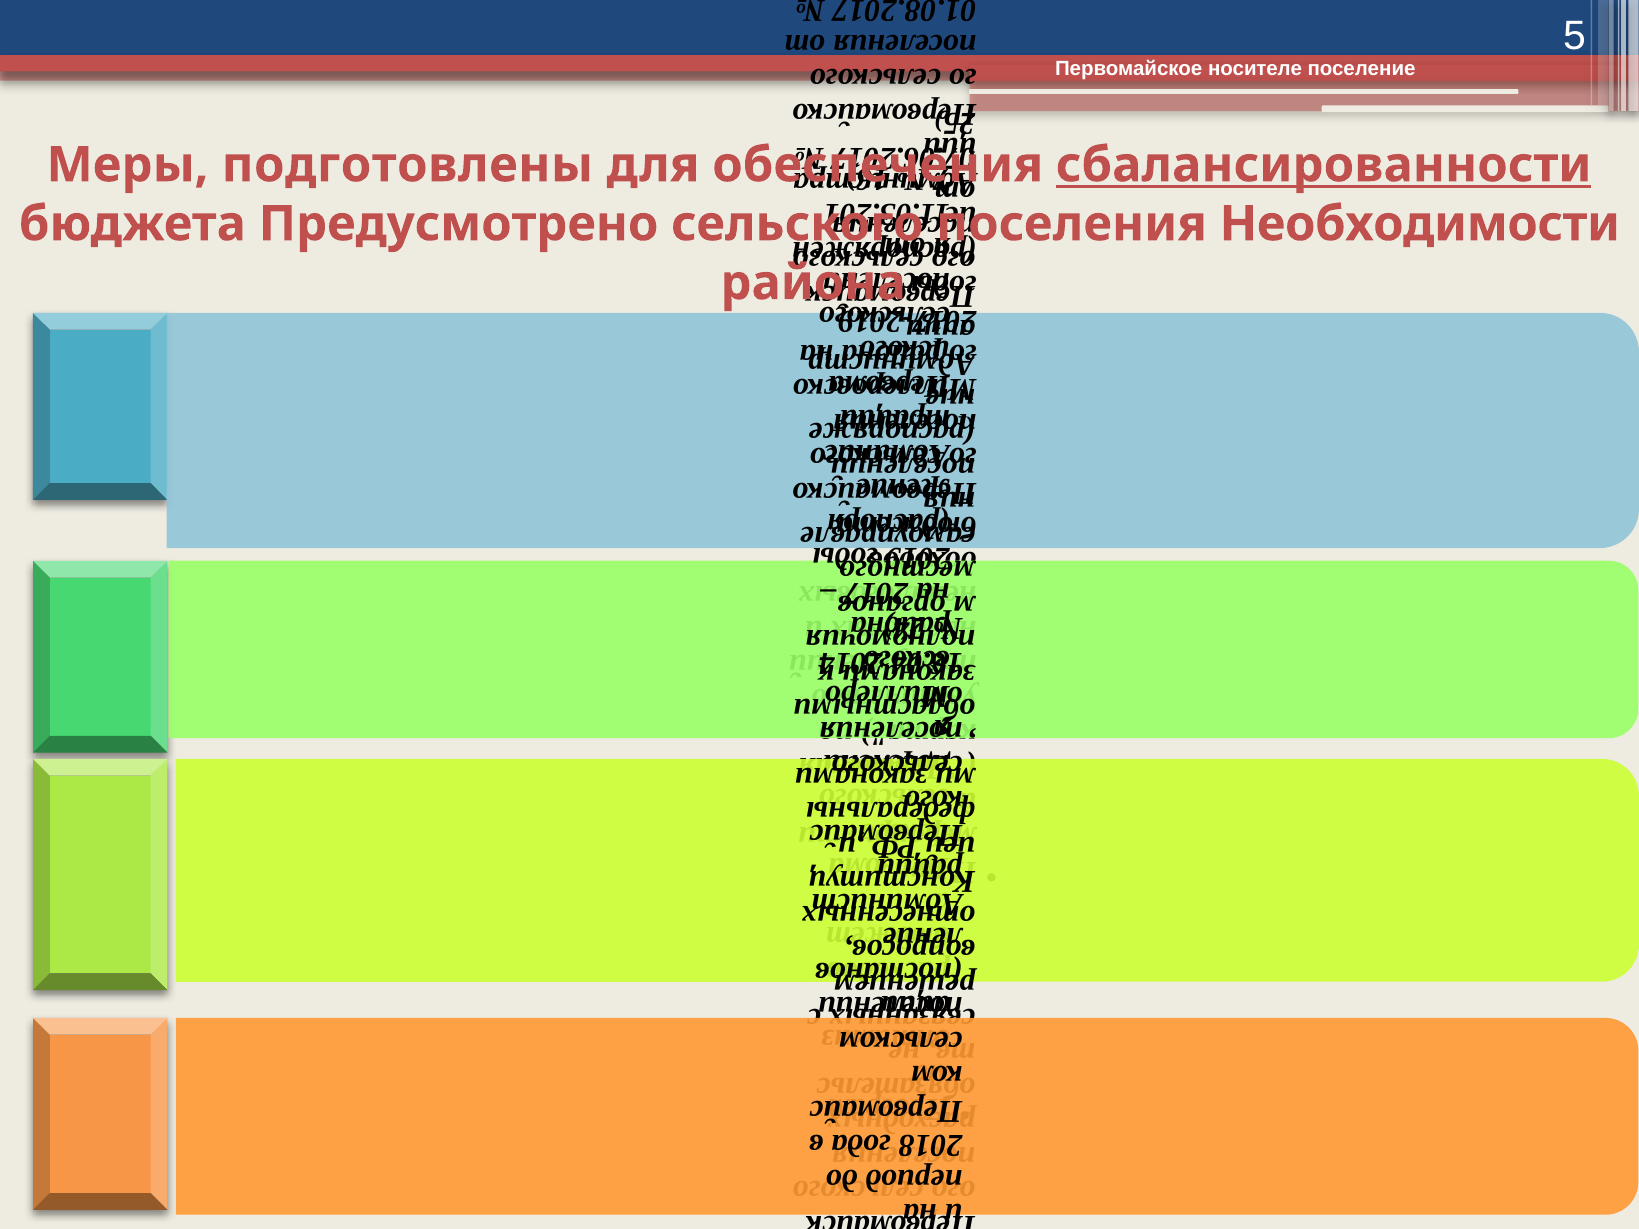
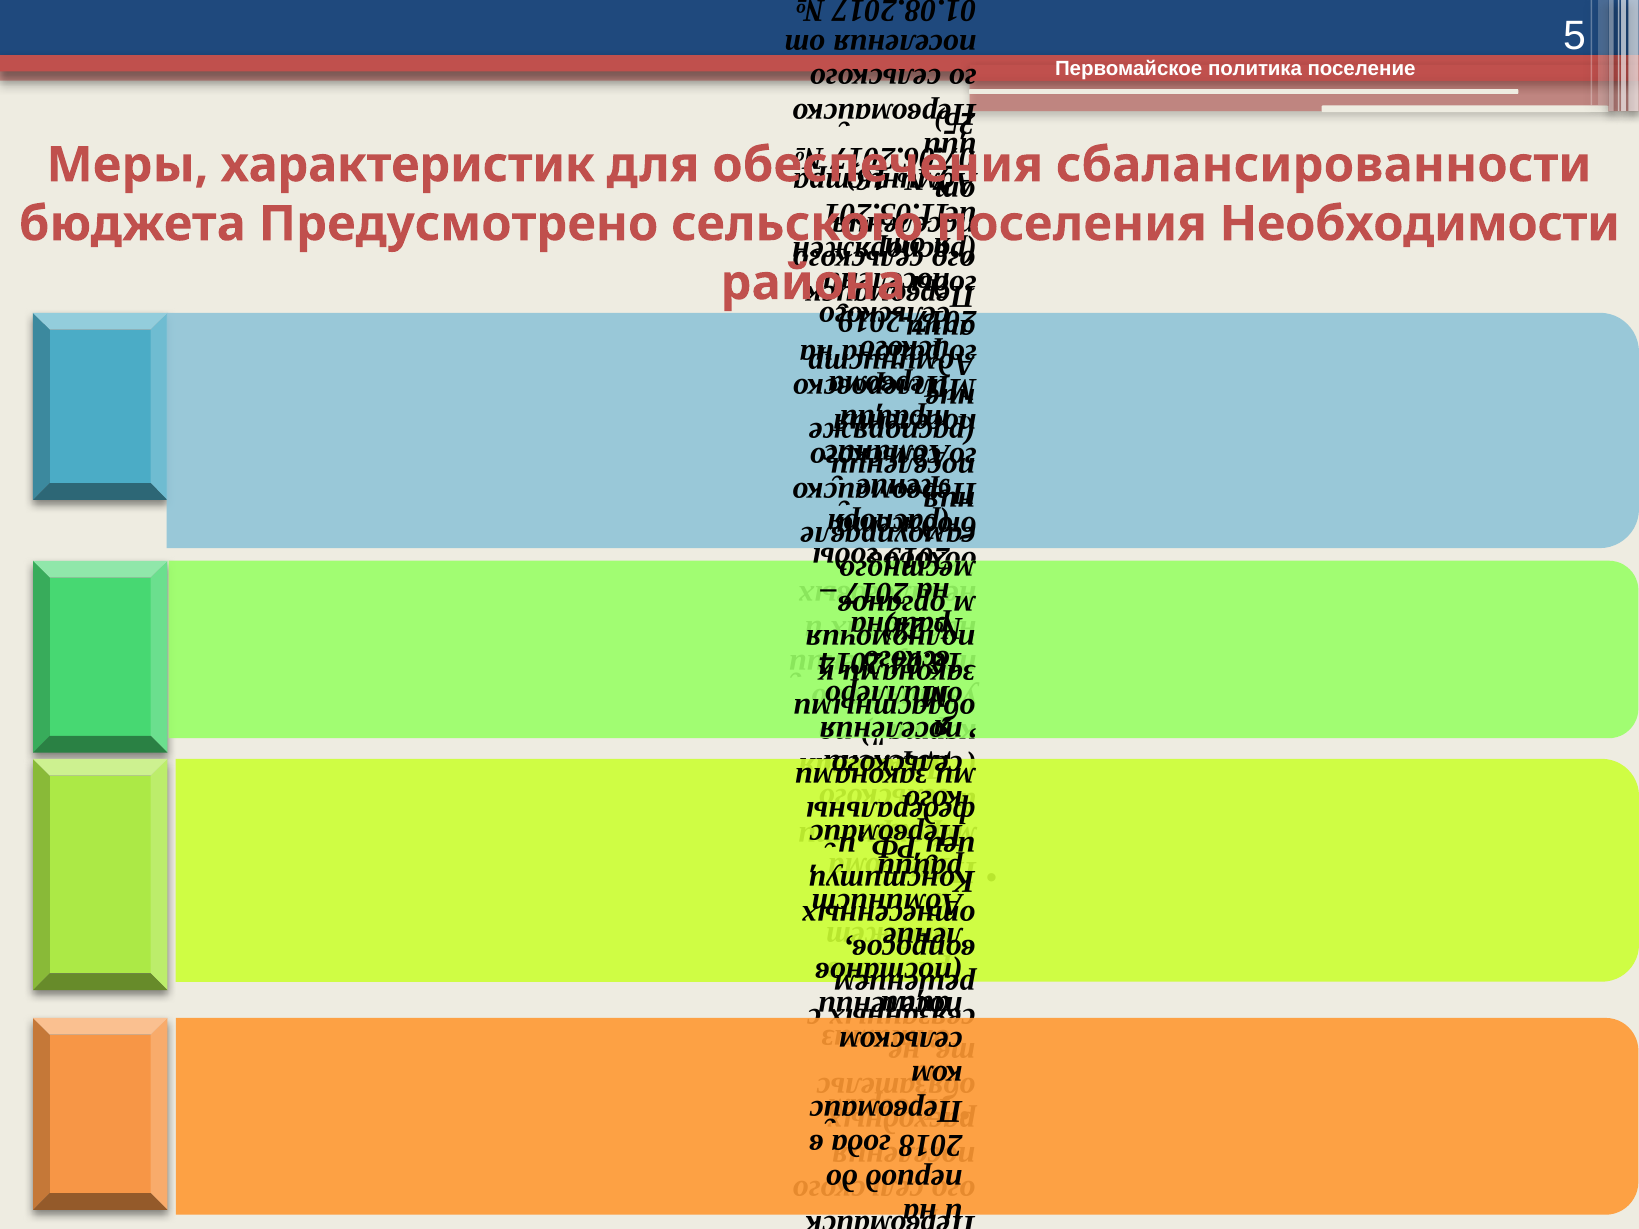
носителе: носителе -> политика (1255, 68)
подготовлены: подготовлены -> характеристик (408, 165)
сбалансированности underline: present -> none (1324, 165)
